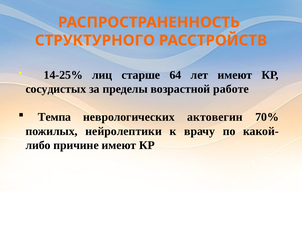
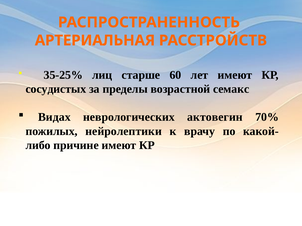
СТРУКТУРНОГО: СТРУКТУРНОГО -> АРТЕРИАЛЬНАЯ (95, 41)
14-25%: 14-25% -> 35-25% (63, 75)
64: 64 -> 60 (175, 75)
работе: работе -> семакс (231, 89)
Темпа: Темпа -> Видах (54, 117)
